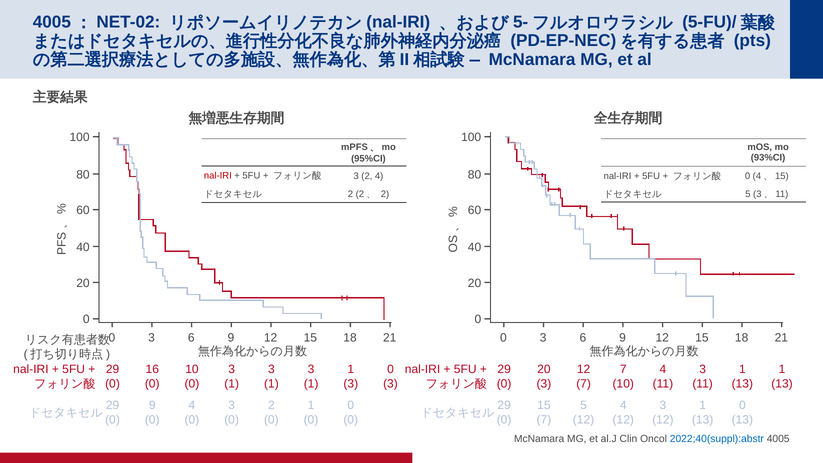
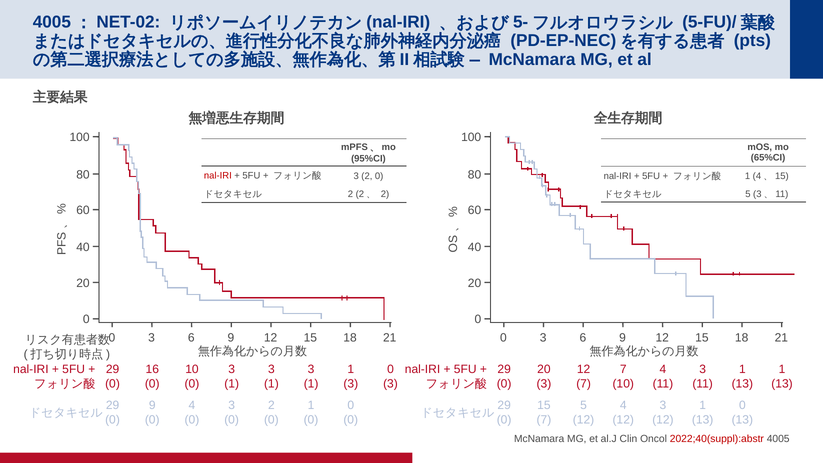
93%CI: 93%CI -> 65%CI (768, 158)
3 2 4: 4 -> 0 (379, 176)
0: 0 -> 1 (748, 176)
2022;40(suppl):abstr colour: blue -> red (717, 439)
